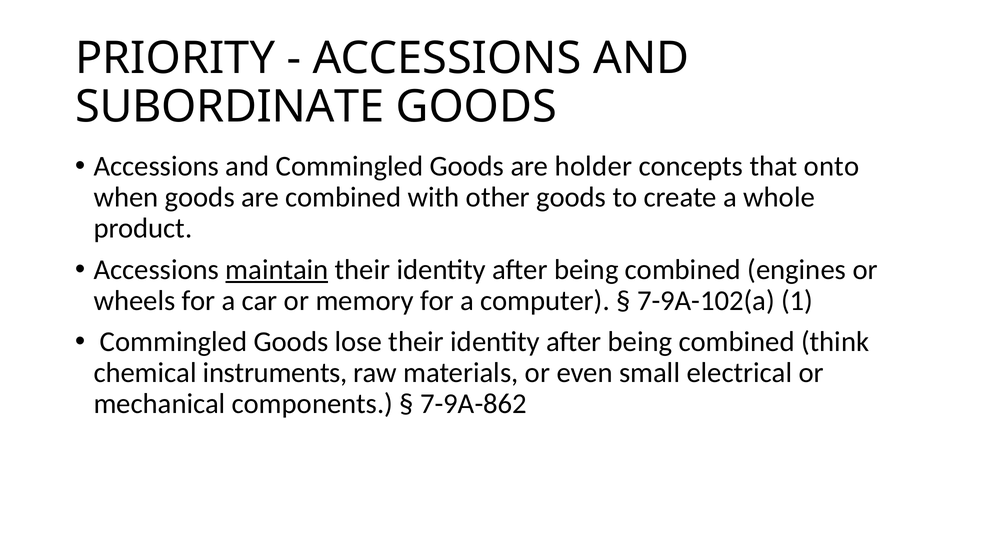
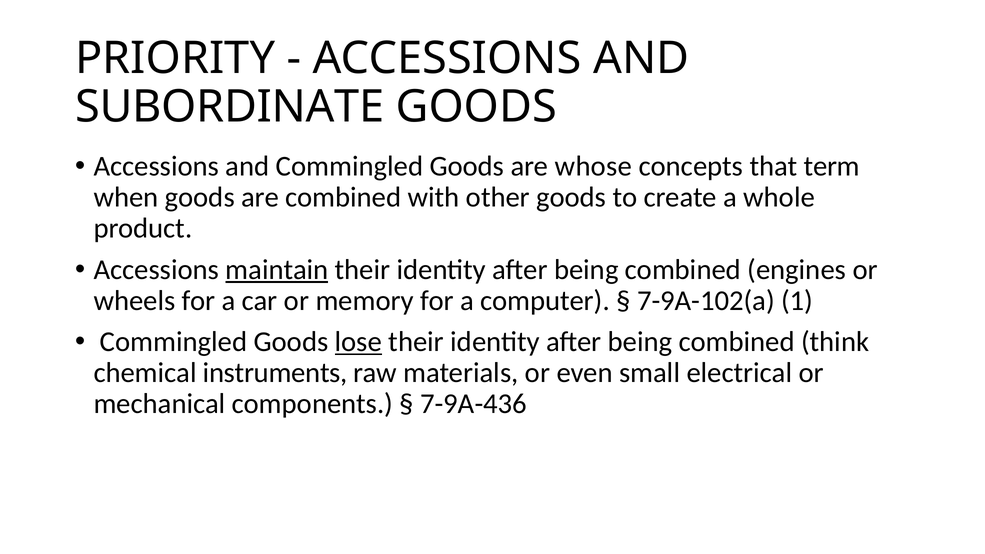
holder: holder -> whose (593, 166)
onto: onto -> term (832, 166)
lose underline: none -> present (358, 342)
7-9A-862: 7-9A-862 -> 7-9A-436 (474, 404)
